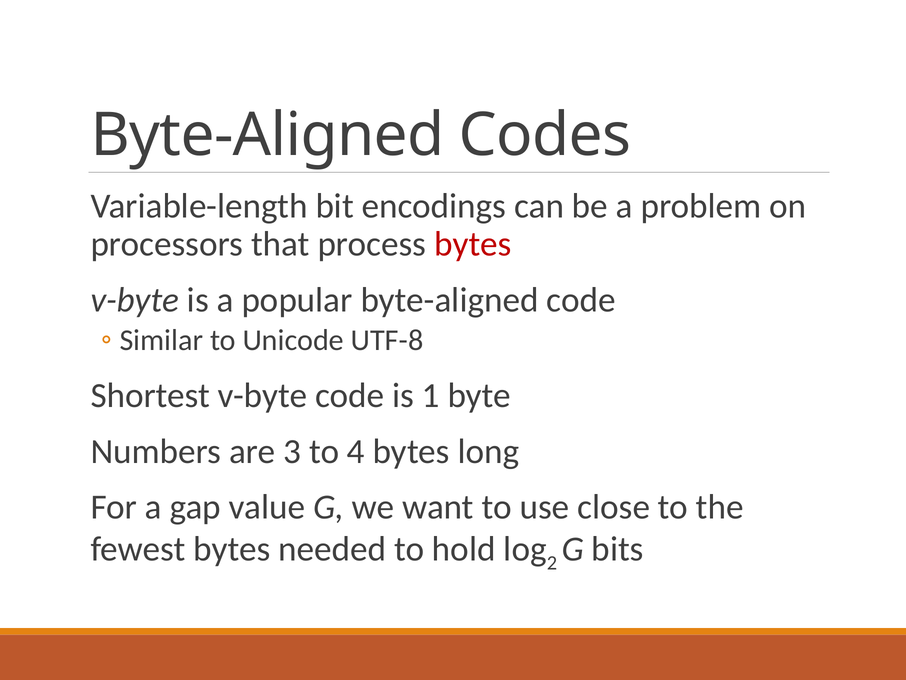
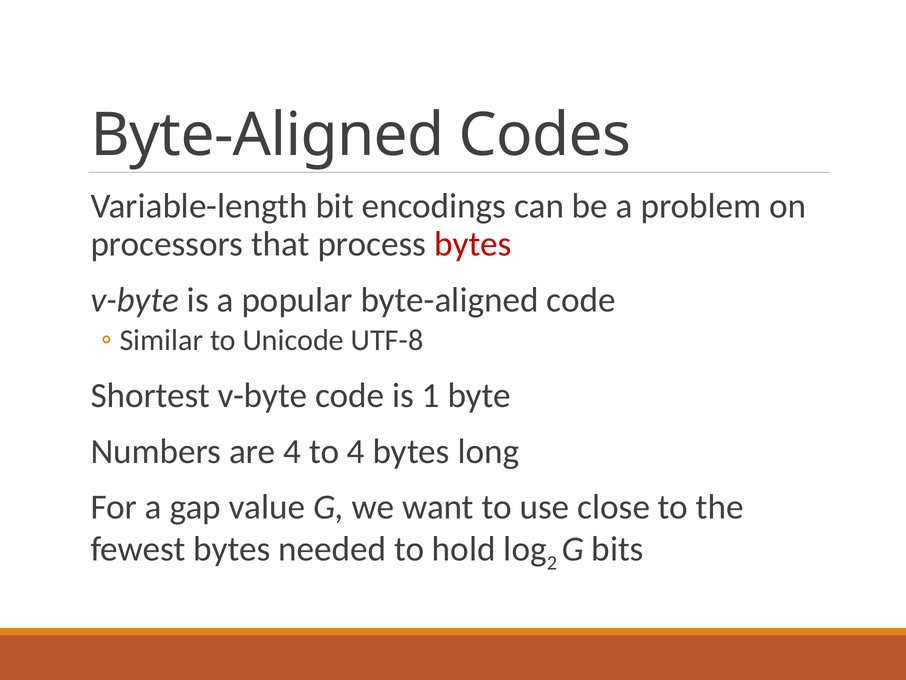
are 3: 3 -> 4 (292, 451)
